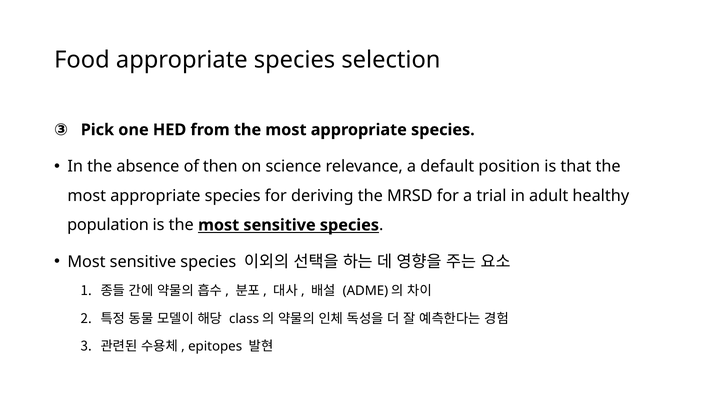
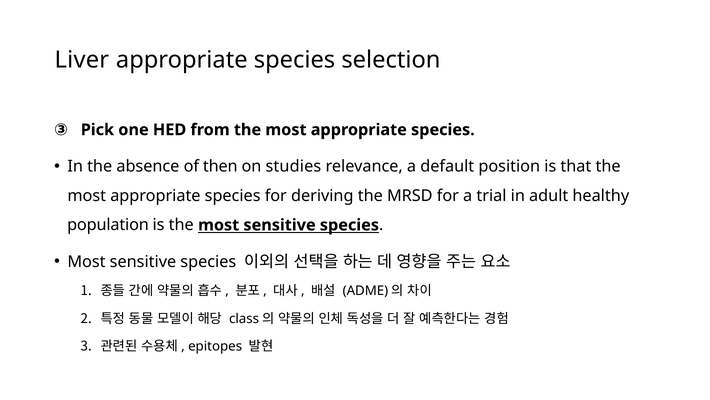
Food: Food -> Liver (82, 60)
science: science -> studies (293, 166)
